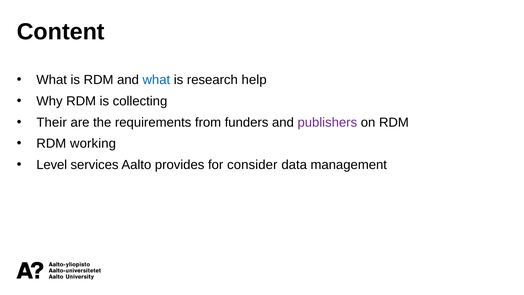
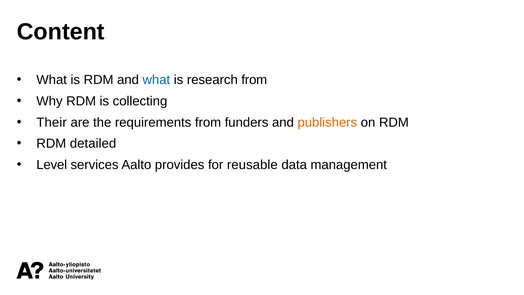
research help: help -> from (254, 80)
publishers colour: purple -> orange (327, 122)
working: working -> detailed (93, 143)
consider: consider -> reusable (252, 165)
